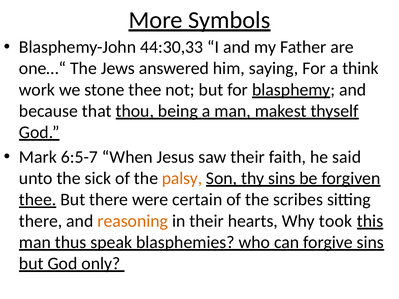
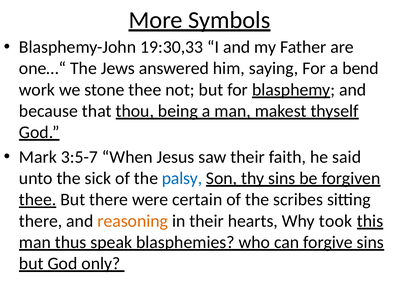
44:30,33: 44:30,33 -> 19:30,33 (172, 47)
think: think -> bend (361, 68)
6:5-7: 6:5-7 -> 3:5-7 (79, 157)
palsy colour: orange -> blue (182, 179)
